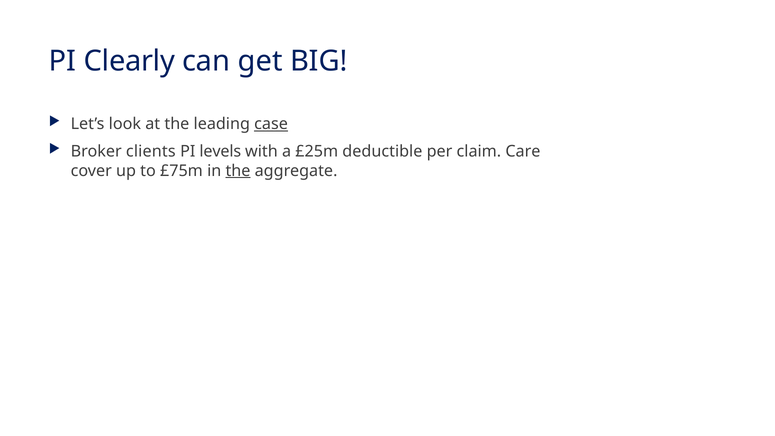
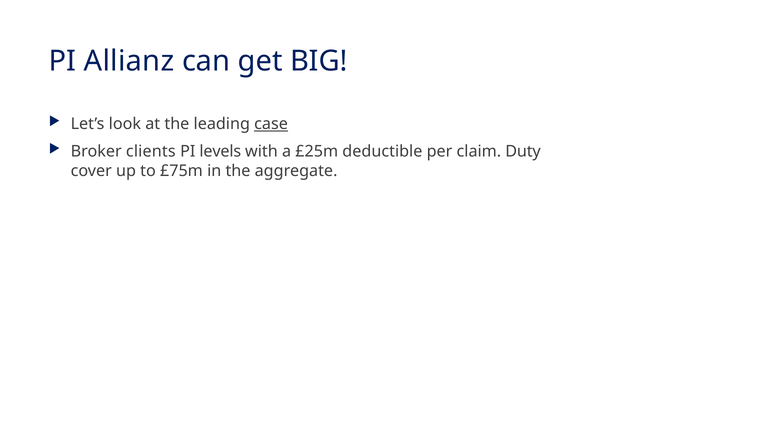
Clearly: Clearly -> Allianz (129, 61)
Care: Care -> Duty (523, 151)
the underline: present -> none (238, 171)
